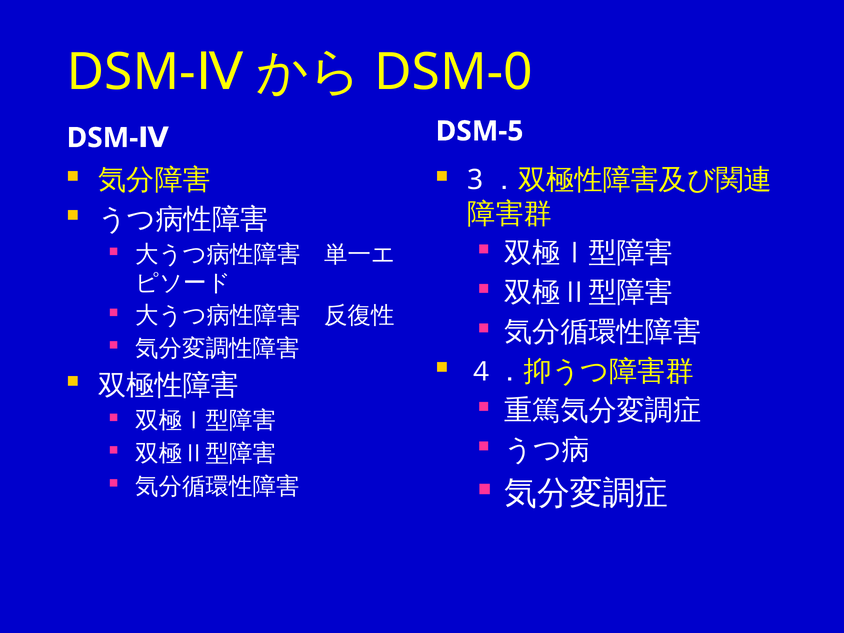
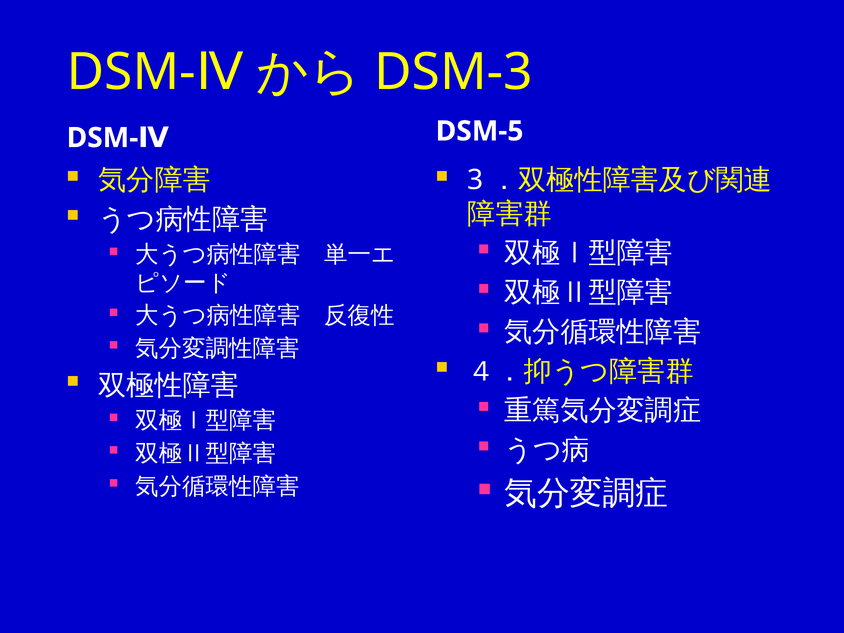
DSM-0: DSM-0 -> DSM-3 (453, 72)
